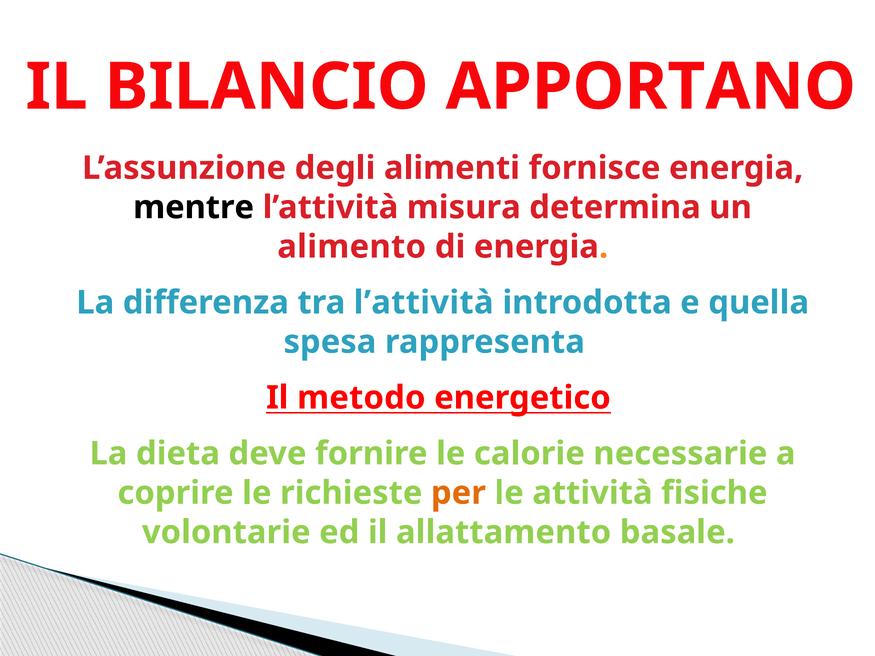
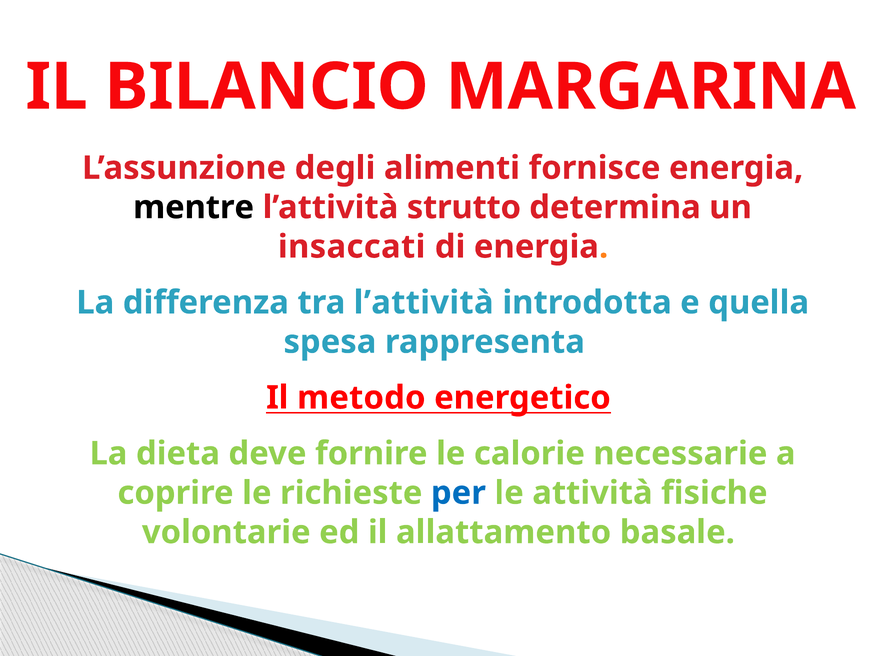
APPORTANO: APPORTANO -> MARGARINA (651, 87)
misura: misura -> strutto (464, 207)
alimento: alimento -> insaccati (352, 247)
per colour: orange -> blue (458, 493)
